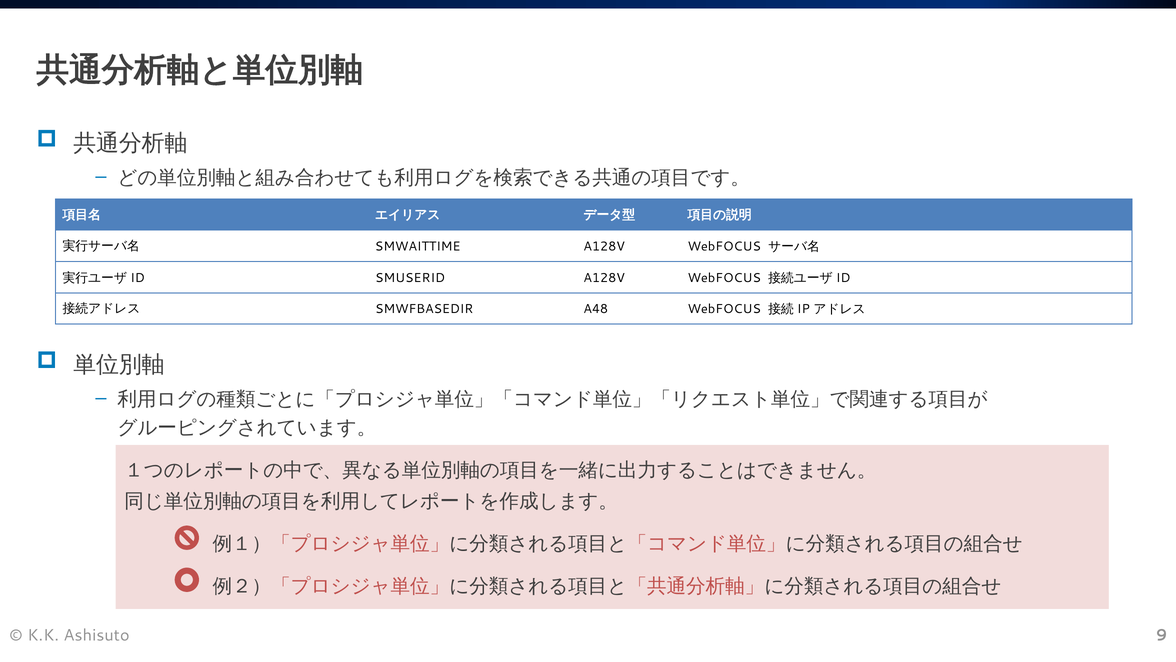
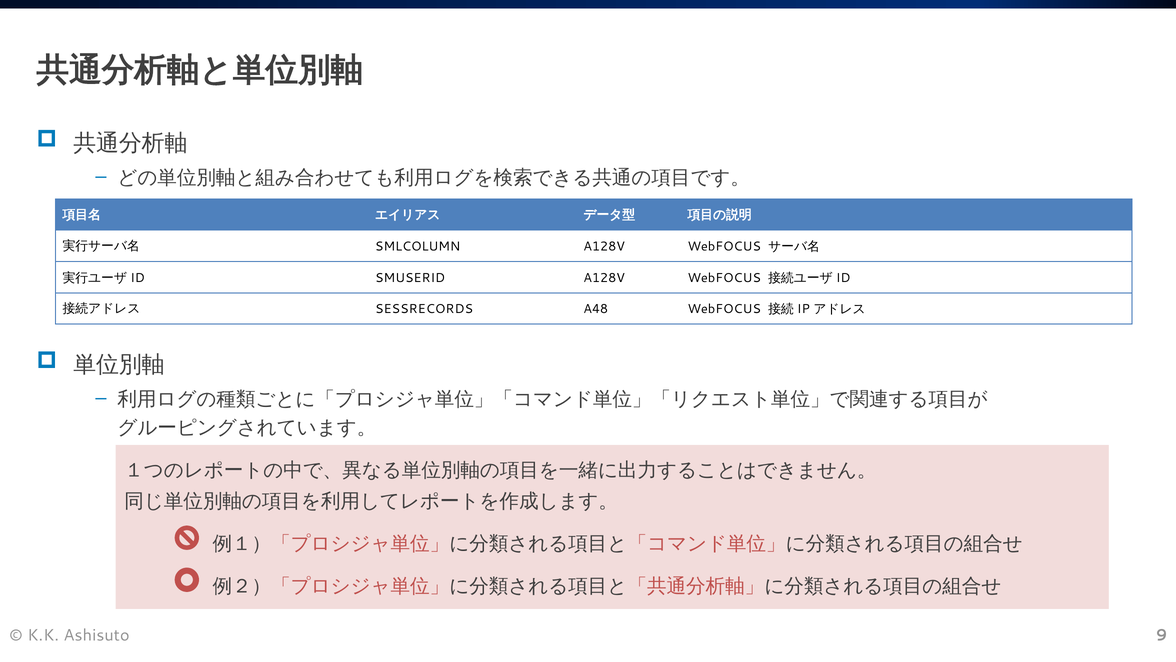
SMWAITTIME: SMWAITTIME -> SMLCOLUMN (418, 246)
SMWFBASEDIR: SMWFBASEDIR -> SESSRECORDS (424, 309)
